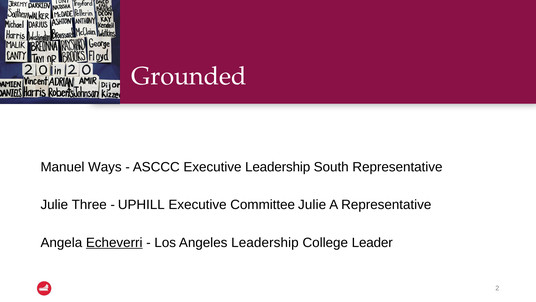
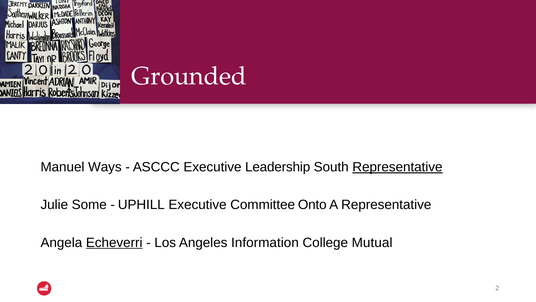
Representative underline: none -> present (397, 167)
Three: Three -> Some (89, 204)
Committee Julie: Julie -> Onto (312, 204)
Angeles Leadership: Leadership -> Information (265, 242)
Leader: Leader -> Mutual (372, 242)
